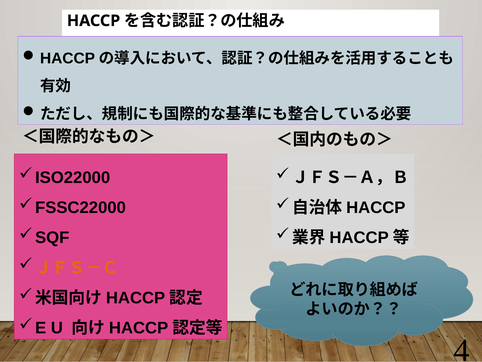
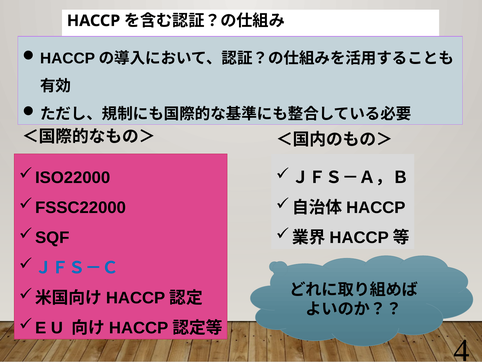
ＪＦＳ－Ｃ colour: orange -> blue (77, 267)
